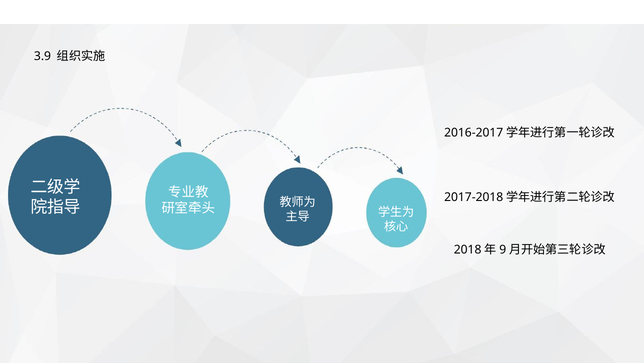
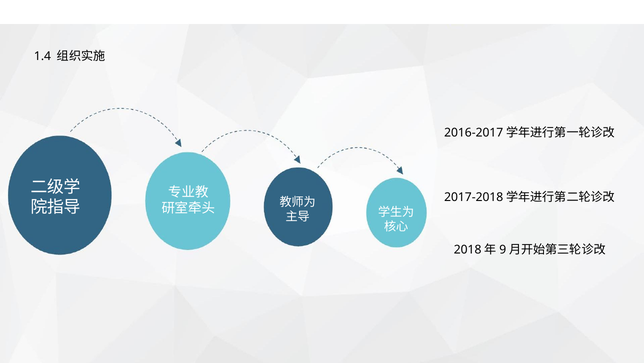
3.9: 3.9 -> 1.4 (42, 56)
